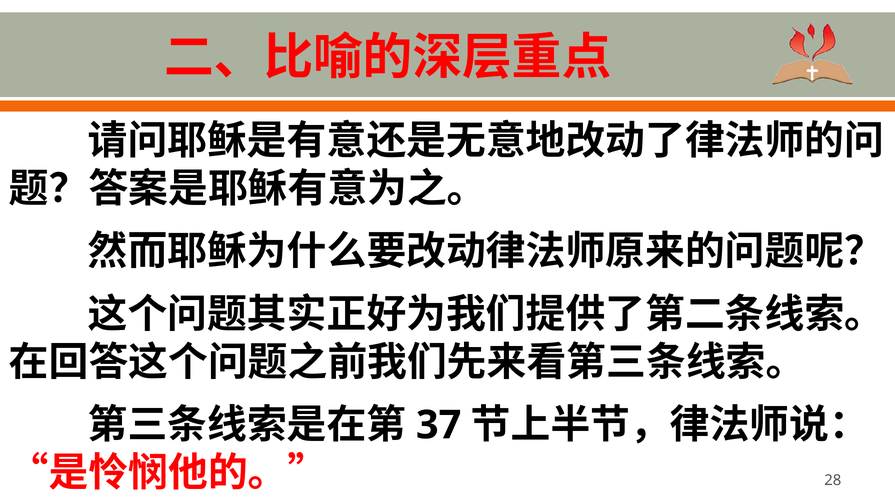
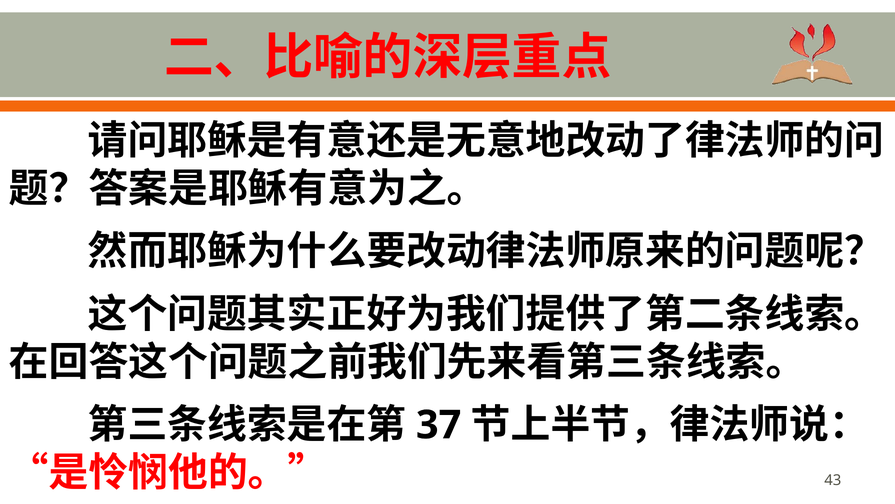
28: 28 -> 43 (833, 480)
